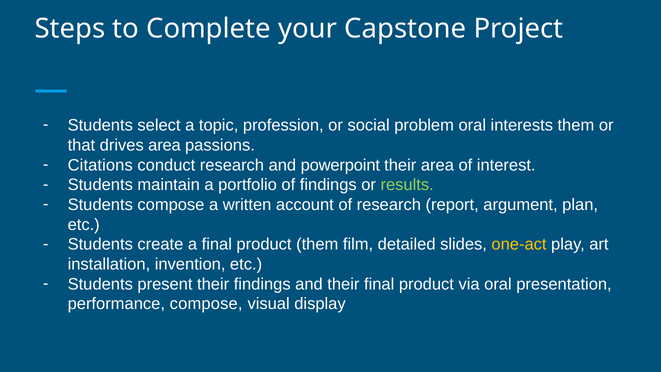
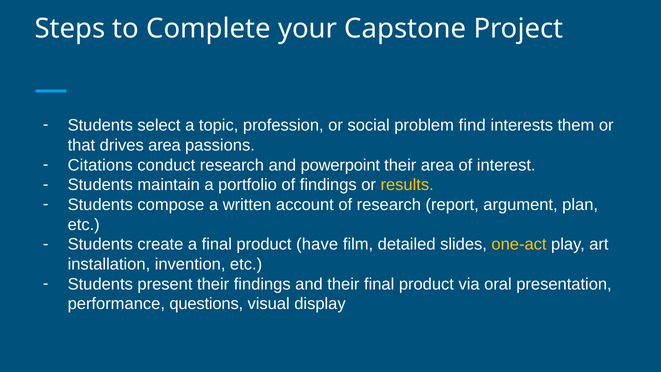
problem oral: oral -> find (472, 125)
results colour: light green -> yellow (407, 185)
product them: them -> have (317, 244)
performance compose: compose -> questions (206, 304)
